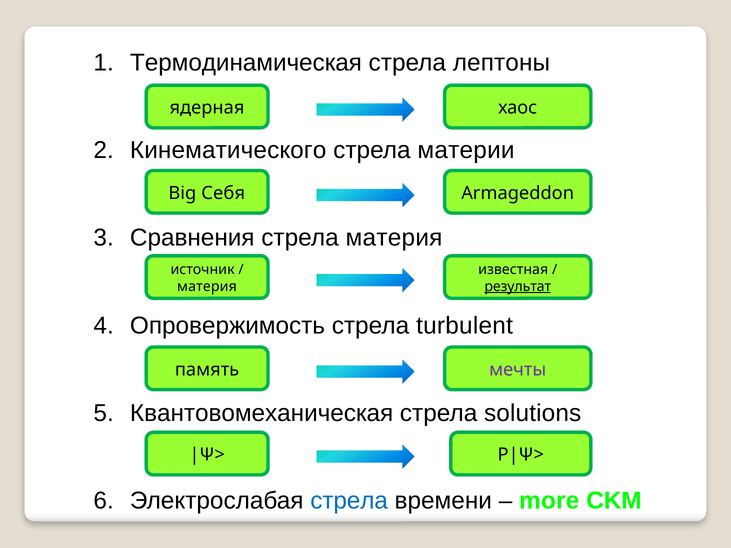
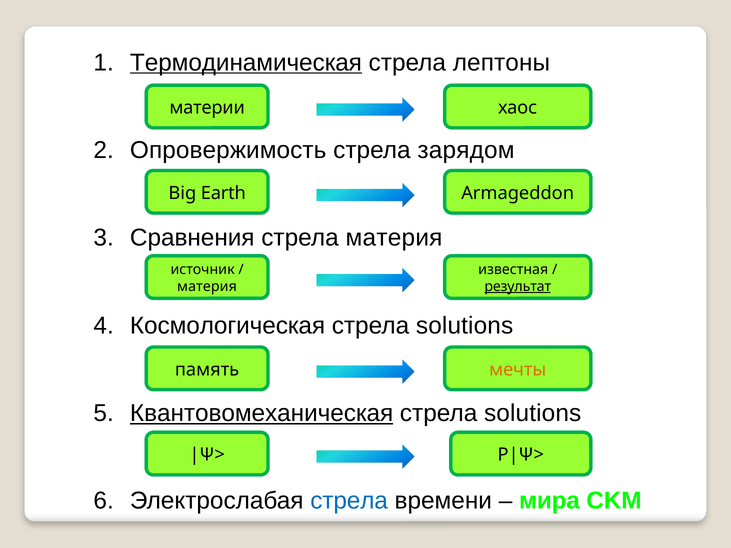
Термодинамическая underline: none -> present (246, 63)
ядерная: ядерная -> материи (207, 108)
Кинематического: Кинематического -> Опровержимость (228, 150)
материи: материи -> зарядом (466, 150)
Себя: Себя -> Earth (223, 193)
Опровержимость: Опровержимость -> Космологическая (228, 326)
turbulent: turbulent -> solutions (465, 326)
мечты colour: purple -> orange (518, 370)
Квантовомеханическая underline: none -> present (262, 413)
more: more -> мира (549, 501)
